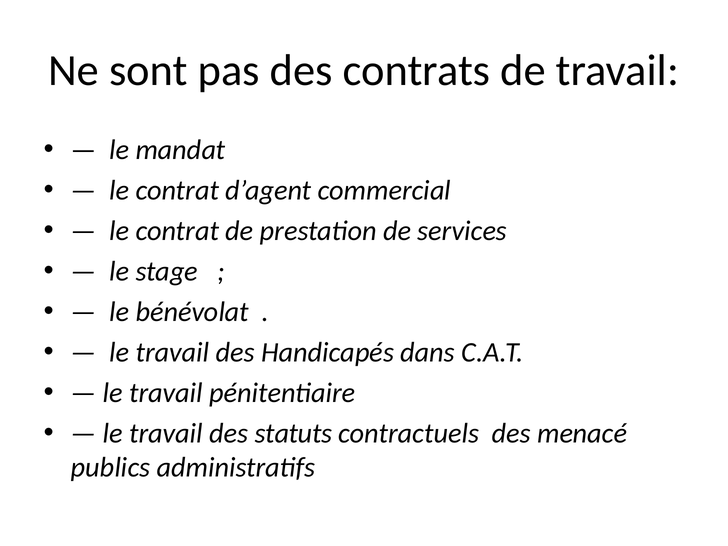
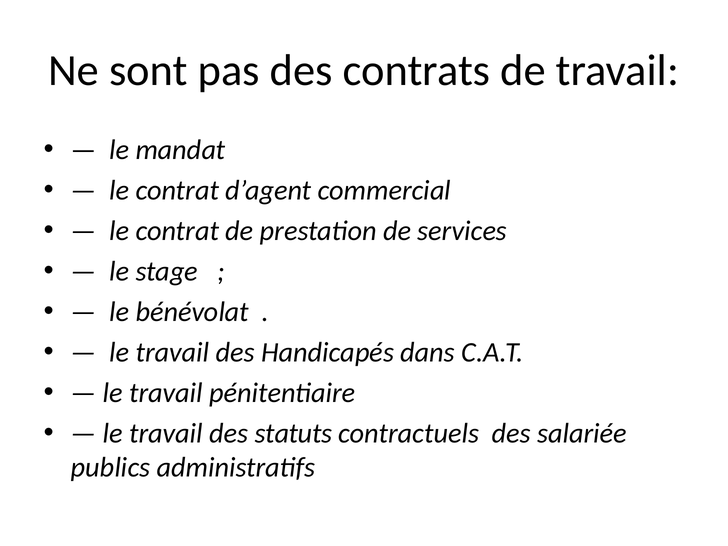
menacé: menacé -> salariée (582, 433)
